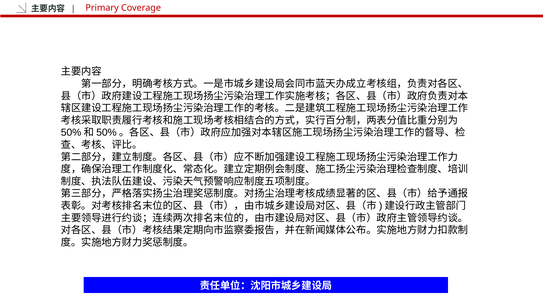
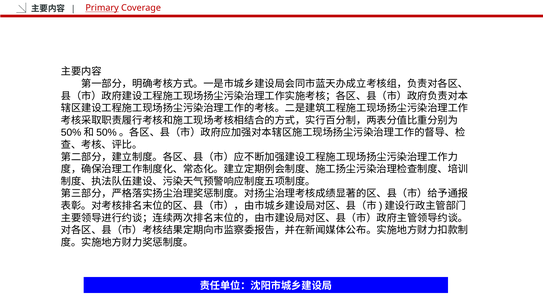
Primary underline: none -> present (102, 8)
